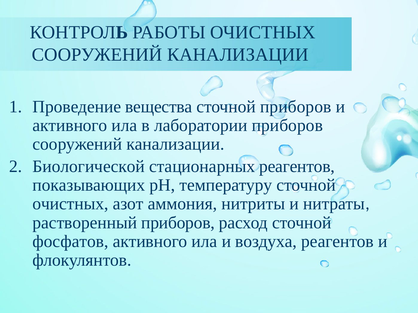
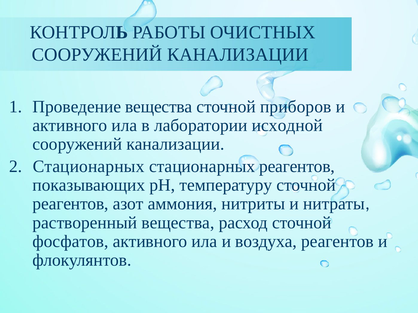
лаборатории приборов: приборов -> исходной (287, 126)
Биологической: Биологической -> Стационарных (89, 167)
очистных: очистных -> реагентов (71, 204)
растворенный приборов: приборов -> вещества (178, 223)
